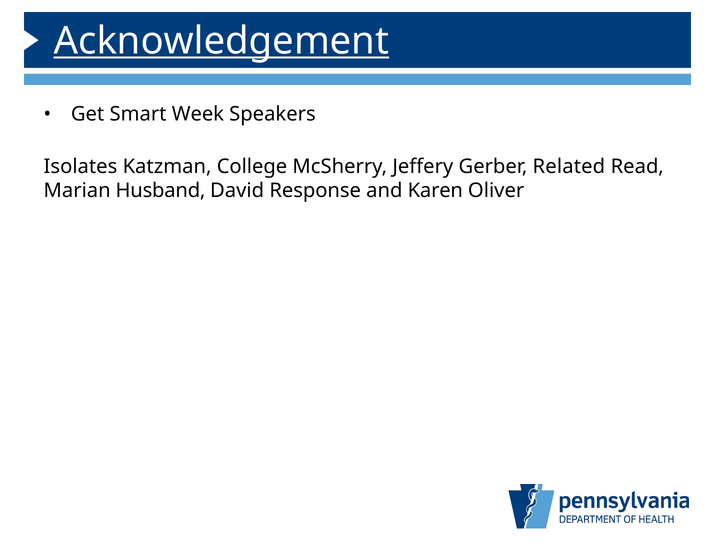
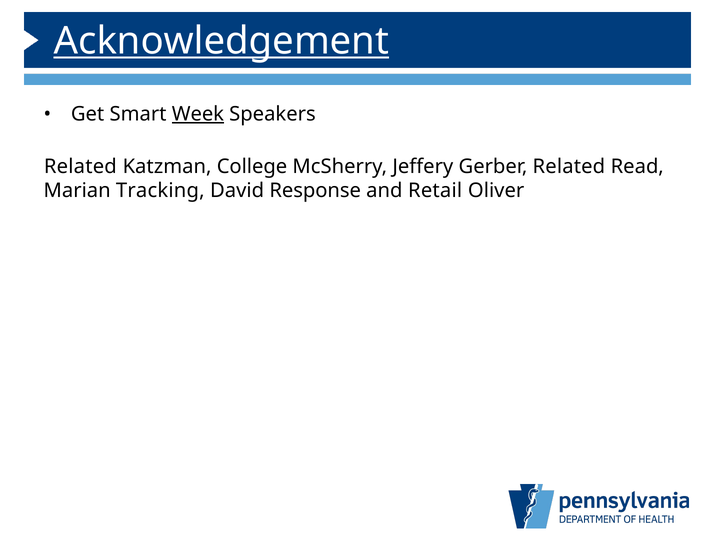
Week underline: none -> present (198, 114)
Isolates: Isolates -> Related (80, 167)
Husband: Husband -> Tracking (160, 191)
Karen: Karen -> Retail (435, 191)
